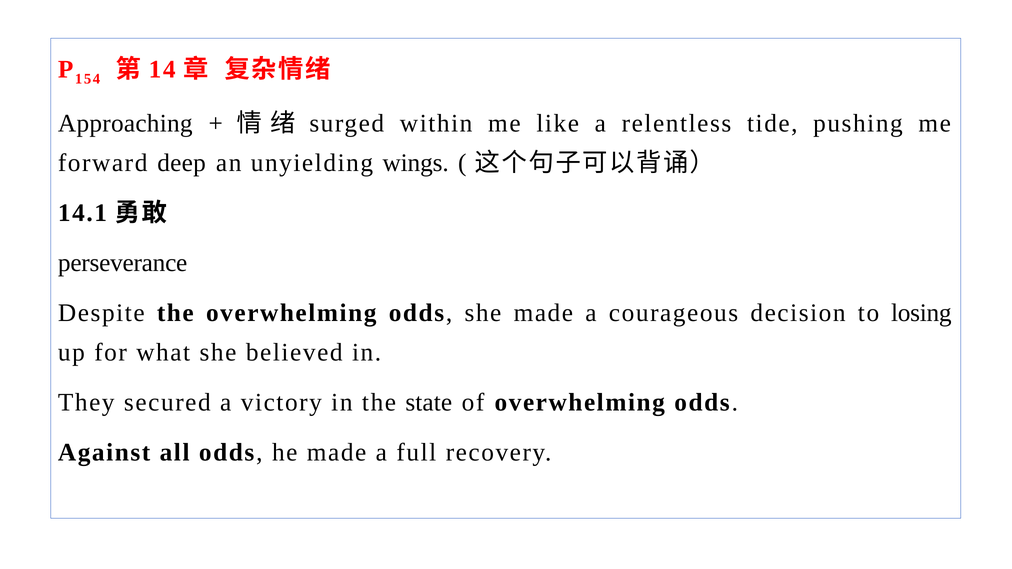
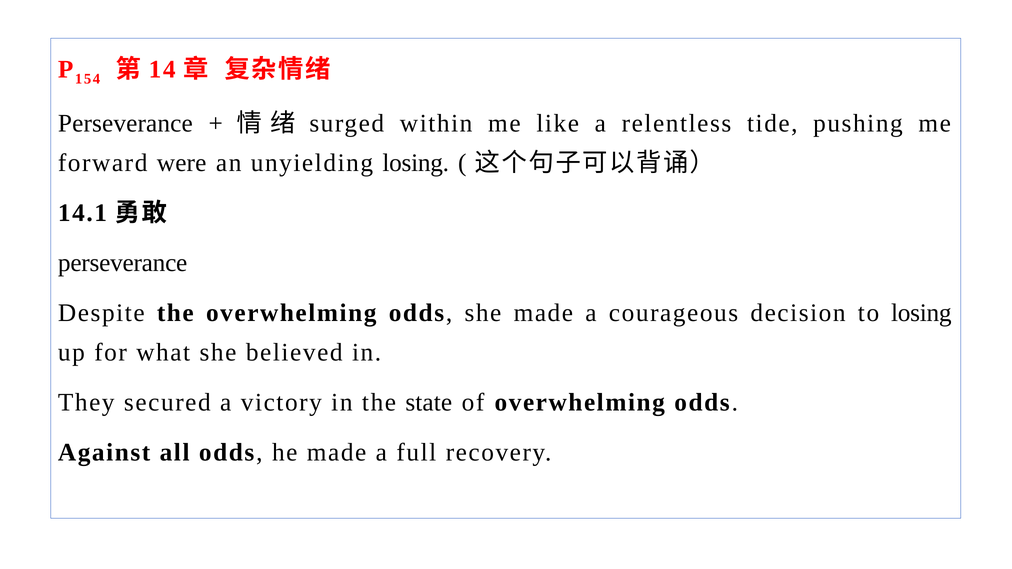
Approaching: Approaching -> Perseverance (125, 124)
deep: deep -> were (182, 163)
unyielding wings: wings -> losing (416, 163)
